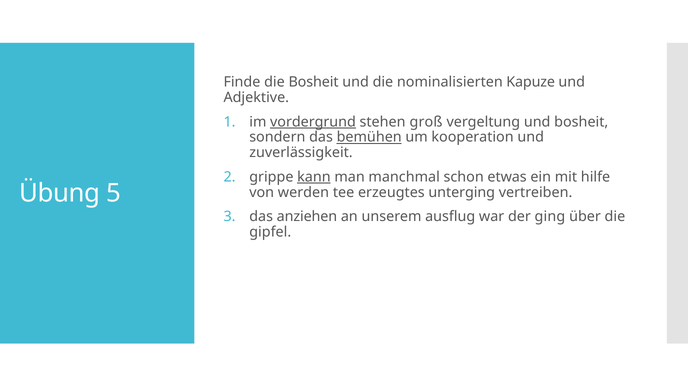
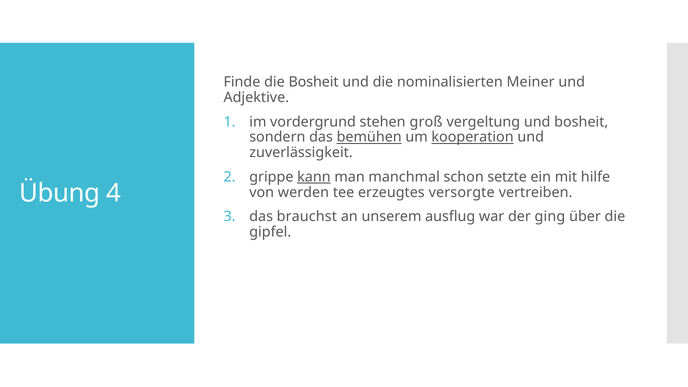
Kapuze: Kapuze -> Meiner (531, 82)
vordergrund underline: present -> none (313, 122)
kooperation underline: none -> present (473, 137)
etwas: etwas -> setzte (507, 177)
5: 5 -> 4 (113, 193)
unterging: unterging -> versorgte (462, 192)
anziehen: anziehen -> brauchst (307, 216)
